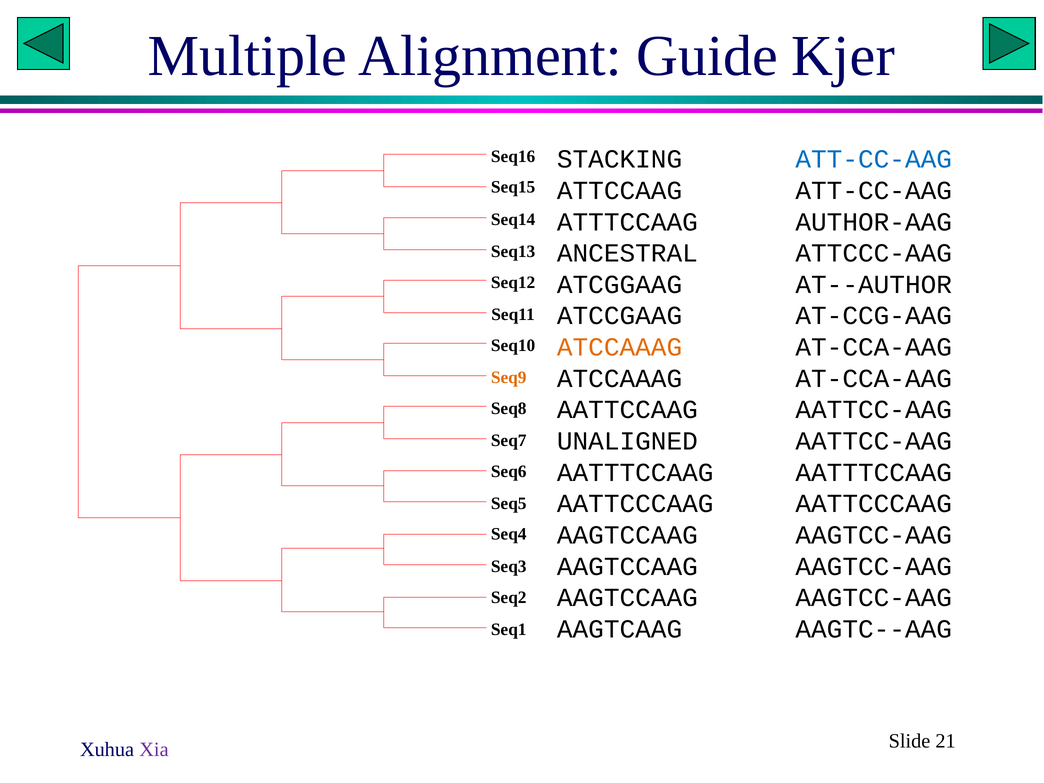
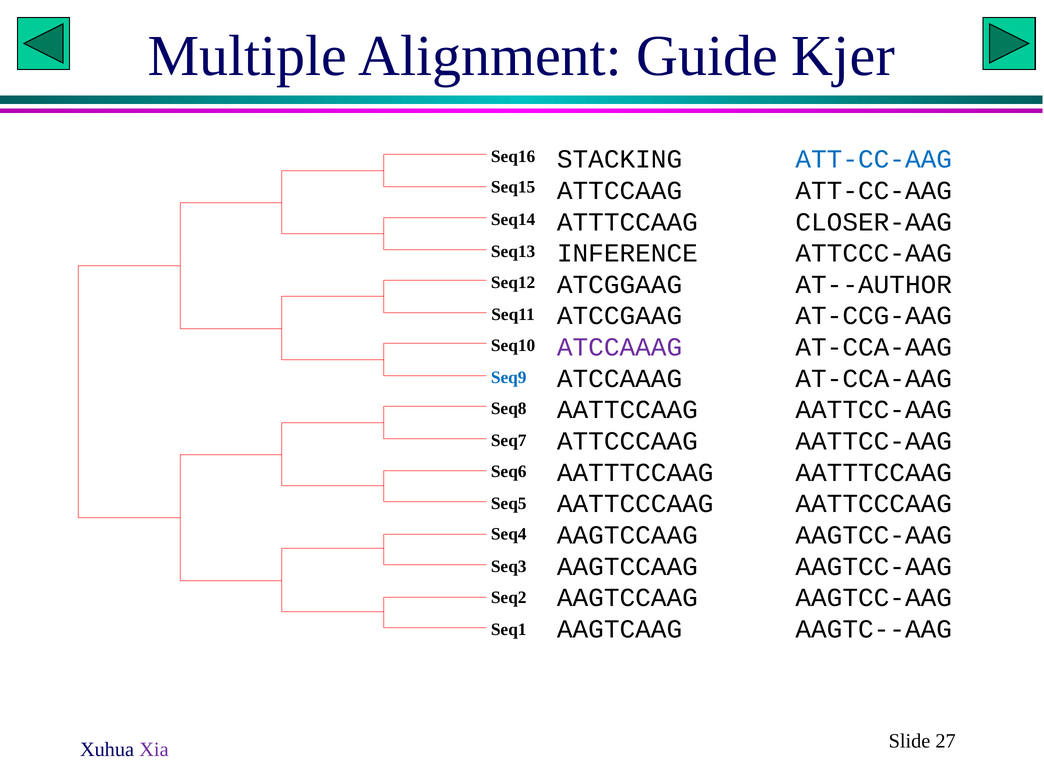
AUTHOR-AAG: AUTHOR-AAG -> CLOSER-AAG (874, 222)
ANCESTRAL: ANCESTRAL -> INFERENCE (627, 253)
ATCCAAAG colour: orange -> purple (620, 347)
Seq9 colour: orange -> blue (509, 378)
UNALIGNED: UNALIGNED -> ATTCCCAAG (627, 441)
21: 21 -> 27 (946, 741)
